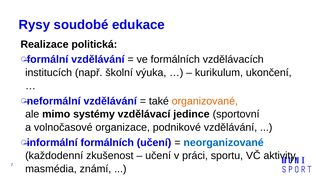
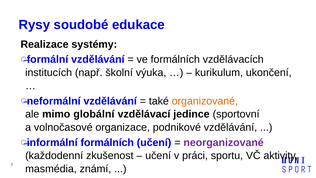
politická: politická -> systémy (94, 44)
systémy: systémy -> globální (94, 114)
neorganizované colour: blue -> purple (224, 142)
